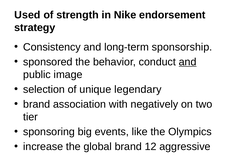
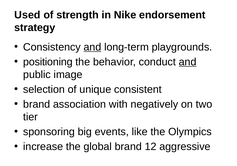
and underline: none -> present (92, 47)
sponsorship: sponsorship -> playgrounds (182, 47)
sponsored: sponsored -> positioning (48, 62)
legendary: legendary -> consistent (138, 89)
